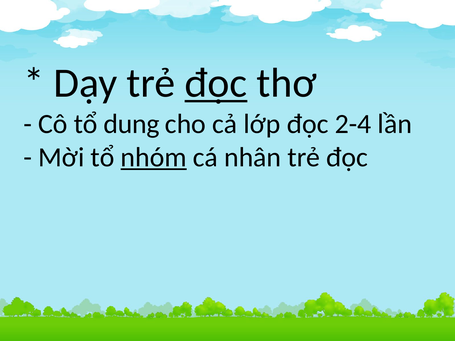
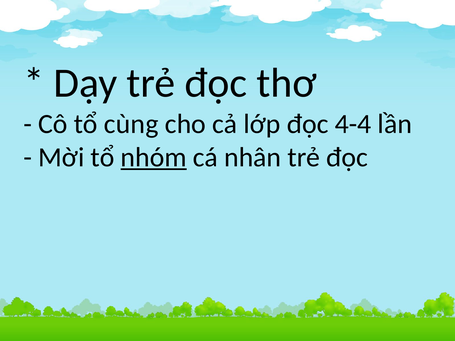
đọc underline: present -> none (216, 83)
dung: dung -> cùng (131, 124)
2-4: 2-4 -> 4-4 (353, 124)
